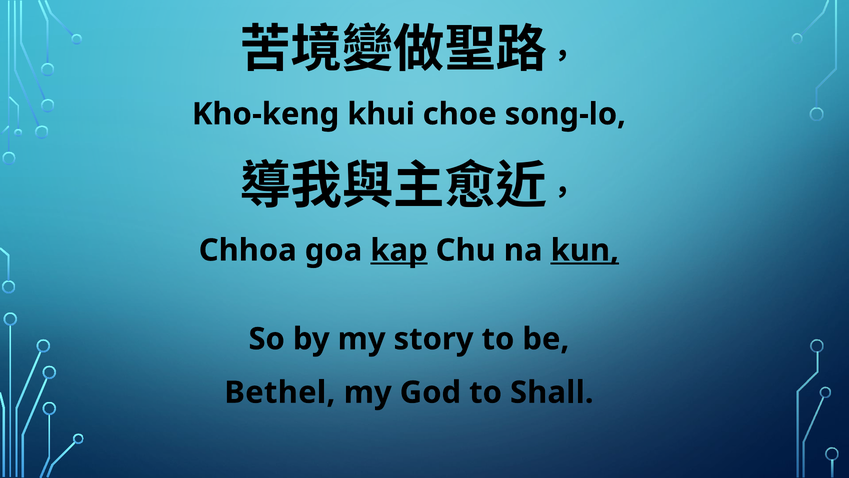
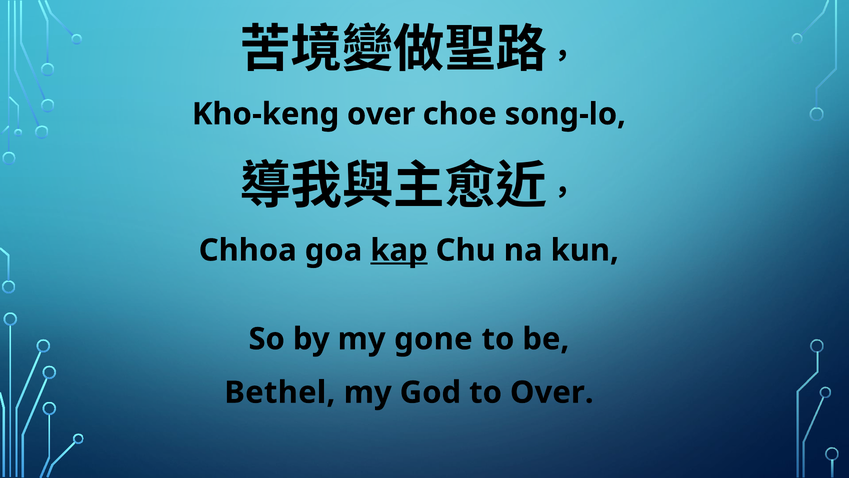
Kho-keng khui: khui -> over (381, 114)
kun underline: present -> none (585, 250)
story: story -> gone (433, 339)
to Shall: Shall -> Over (552, 392)
